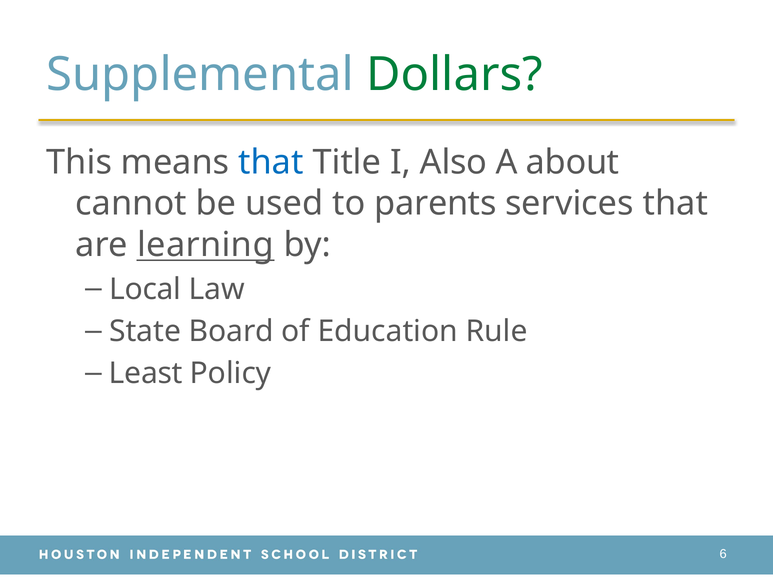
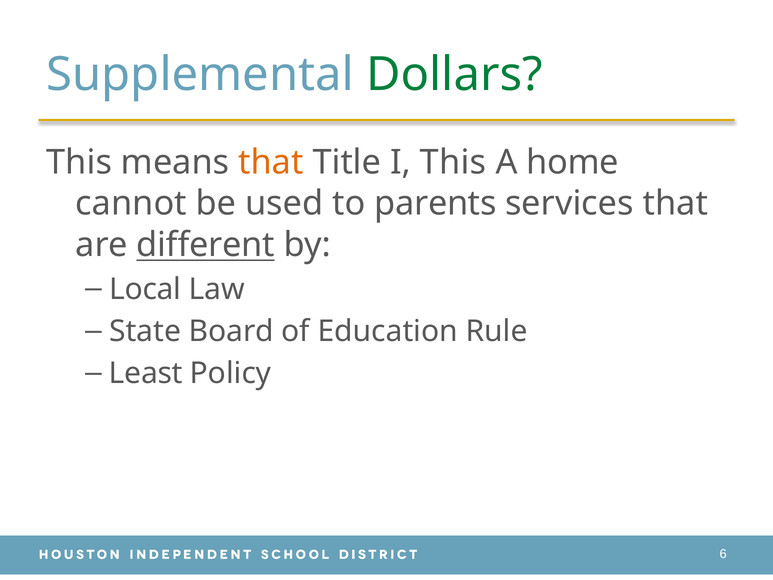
that colour: blue -> orange (271, 162)
I Also: Also -> This (453, 162)
about: about -> home (573, 162)
learning: learning -> different (206, 245)
